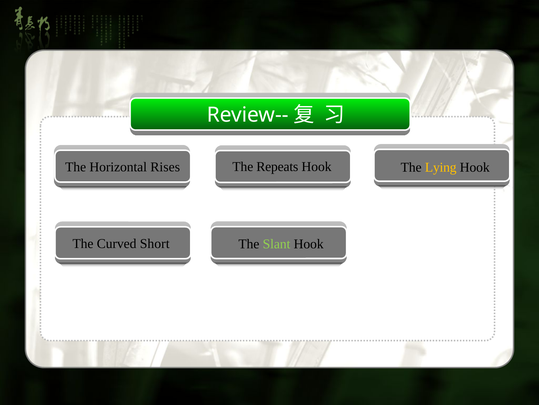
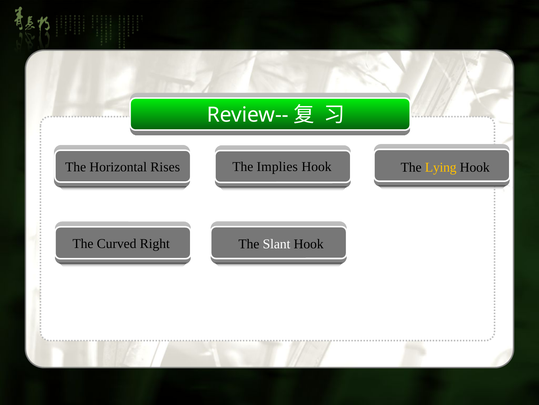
Repeats: Repeats -> Implies (277, 166)
Short: Short -> Right (155, 243)
Slant colour: light green -> white (277, 244)
